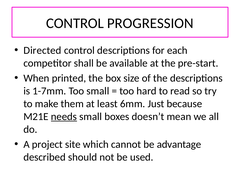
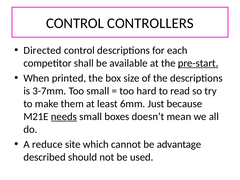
PROGRESSION: PROGRESSION -> CONTROLLERS (150, 23)
pre-start underline: none -> present (198, 63)
1-7mm: 1-7mm -> 3-7mm (49, 91)
project: project -> reduce (47, 144)
